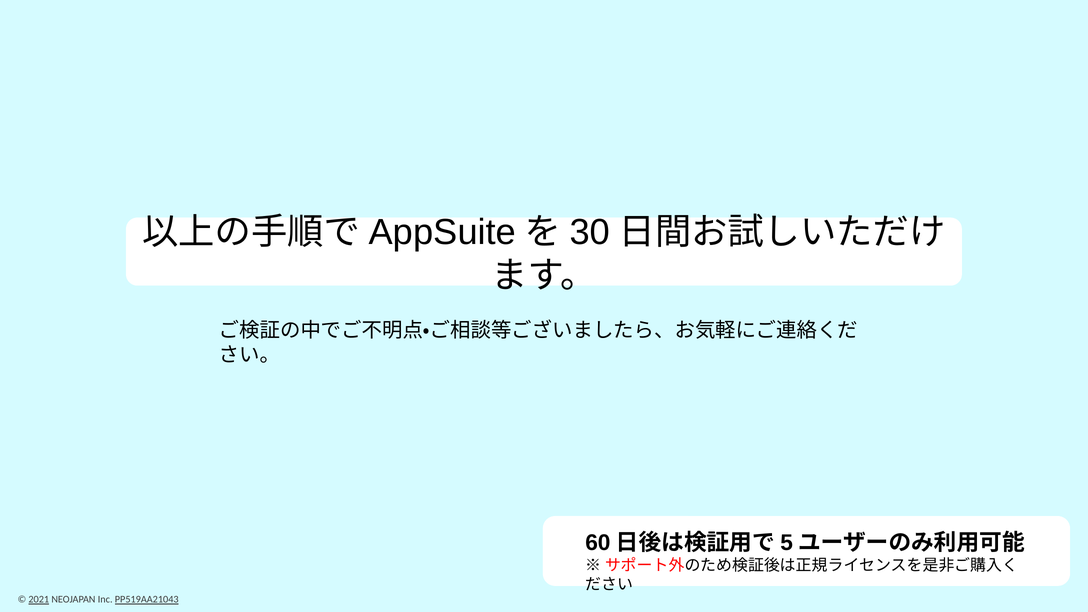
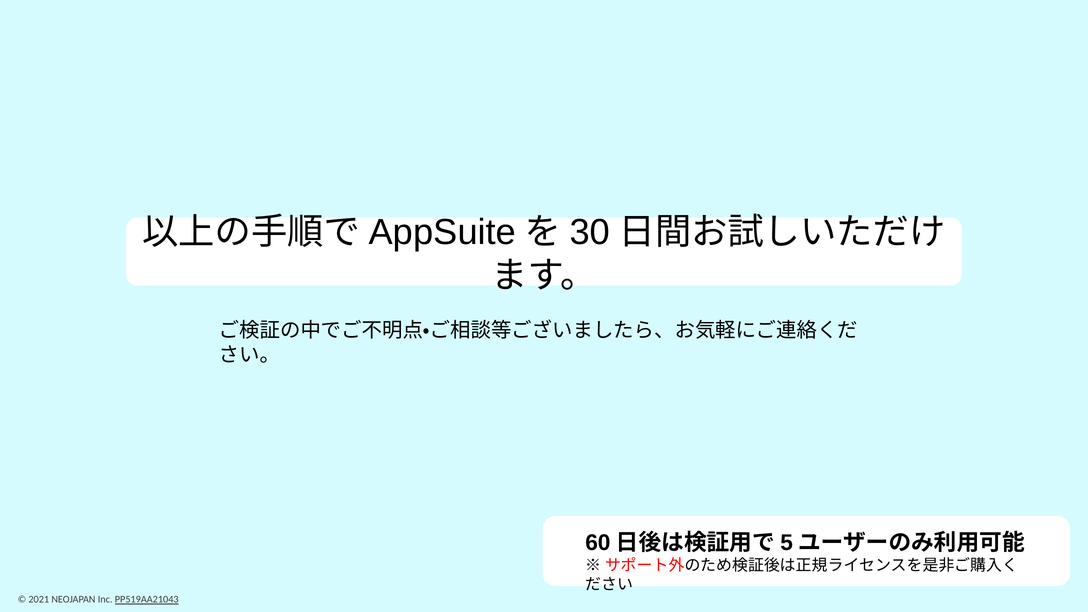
2021 underline: present -> none (39, 600)
